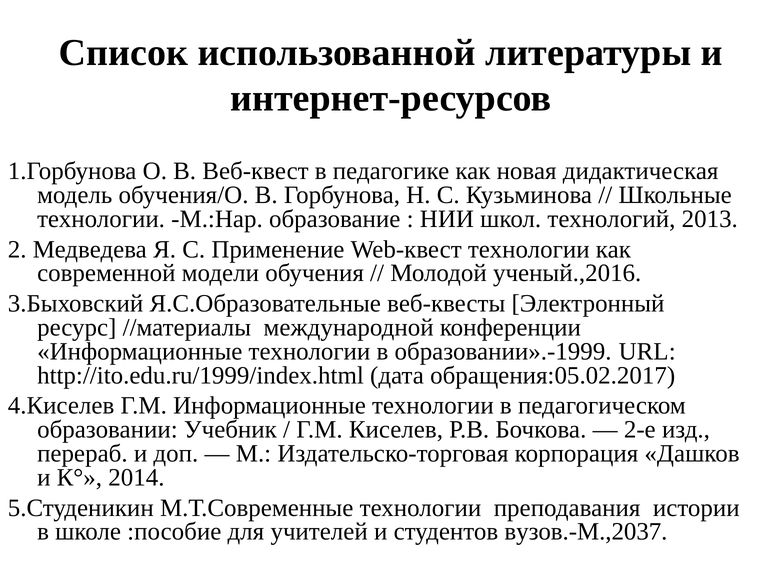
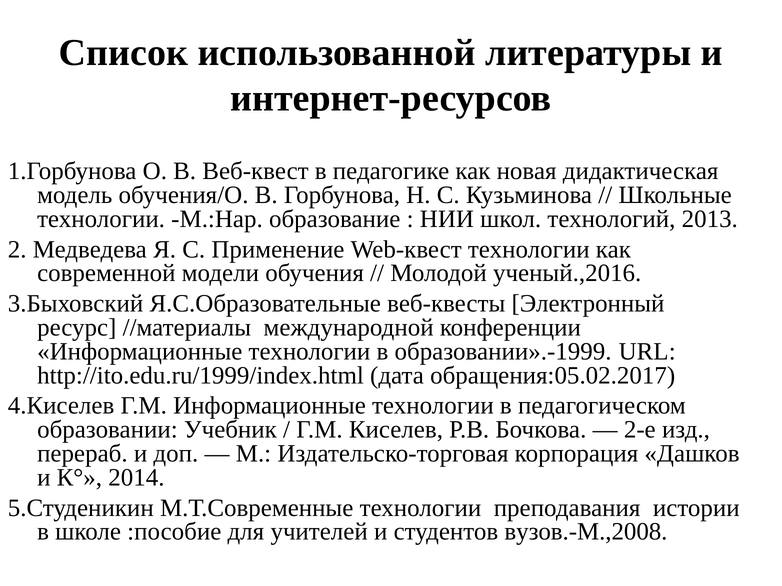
вузов.-М.,2037: вузов.-М.,2037 -> вузов.-М.,2008 (586, 532)
